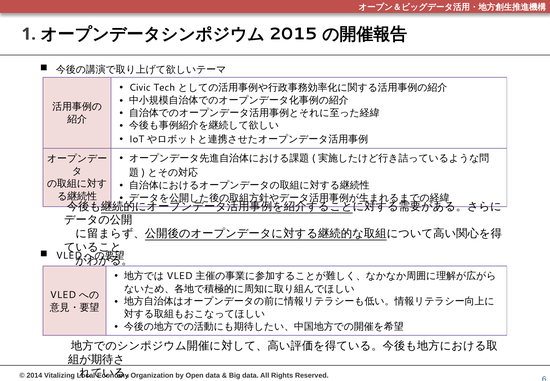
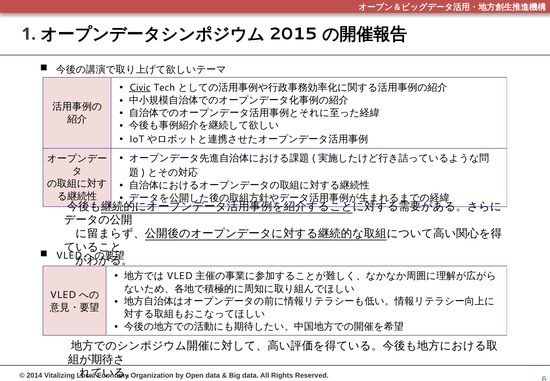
Civic underline: none -> present (140, 87)
